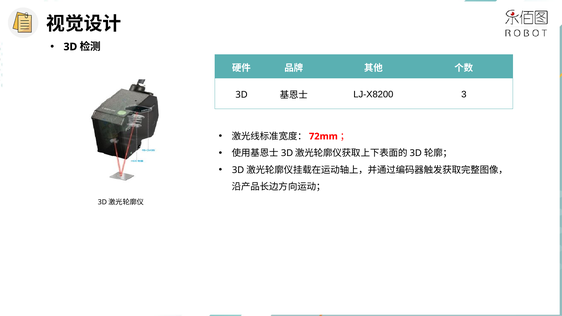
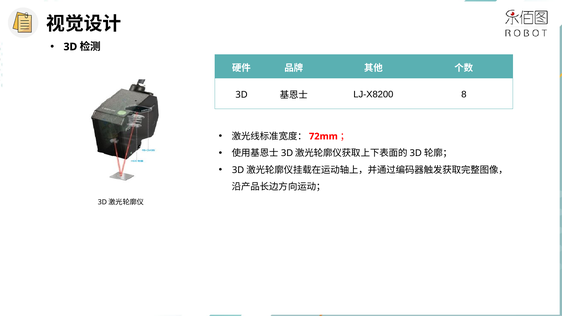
3: 3 -> 8 (464, 94)
